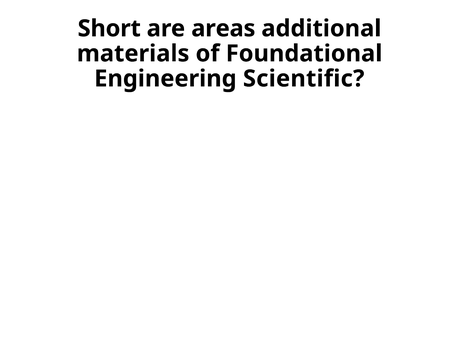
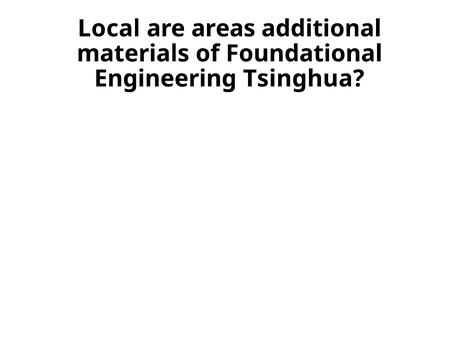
Short: Short -> Local (109, 28)
Scientific: Scientific -> Tsinghua (304, 79)
